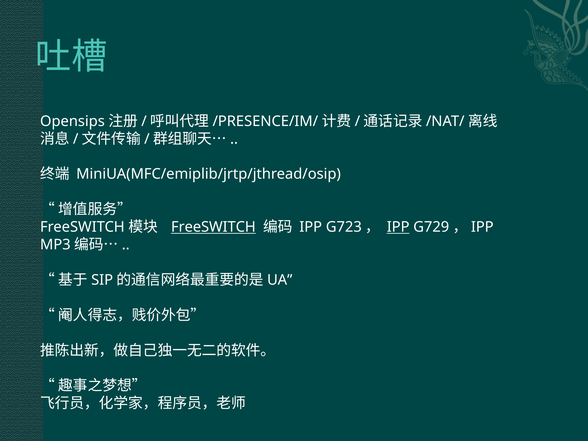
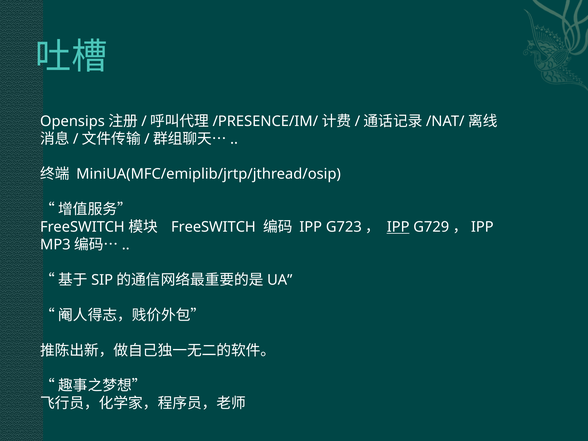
FreeSWITCH underline: present -> none (213, 227)
